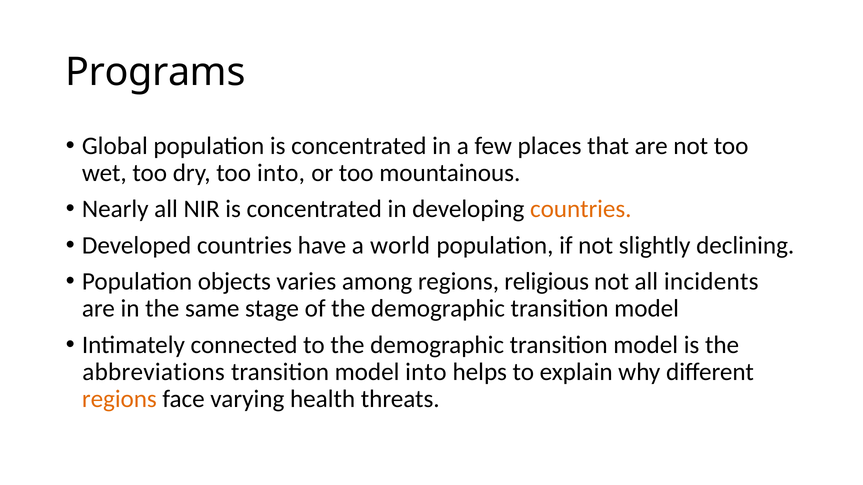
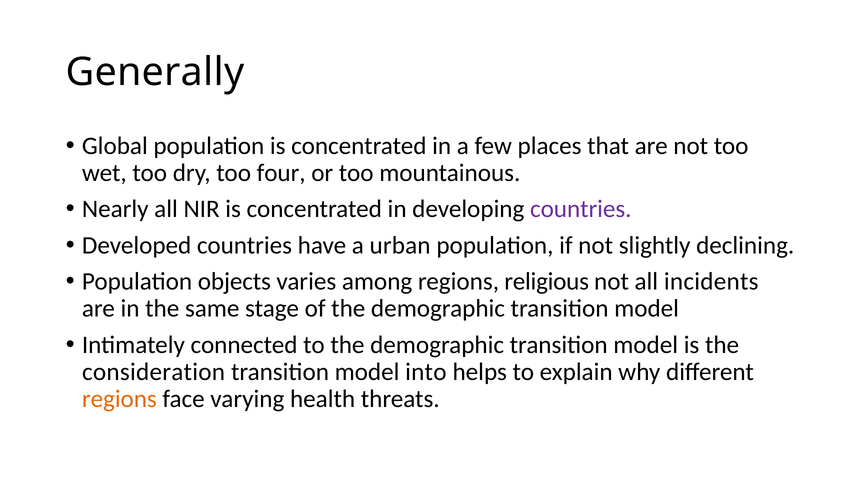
Programs: Programs -> Generally (155, 72)
too into: into -> four (281, 173)
countries colour: orange -> purple (581, 209)
world: world -> urban (400, 245)
abbreviations: abbreviations -> consideration (154, 372)
